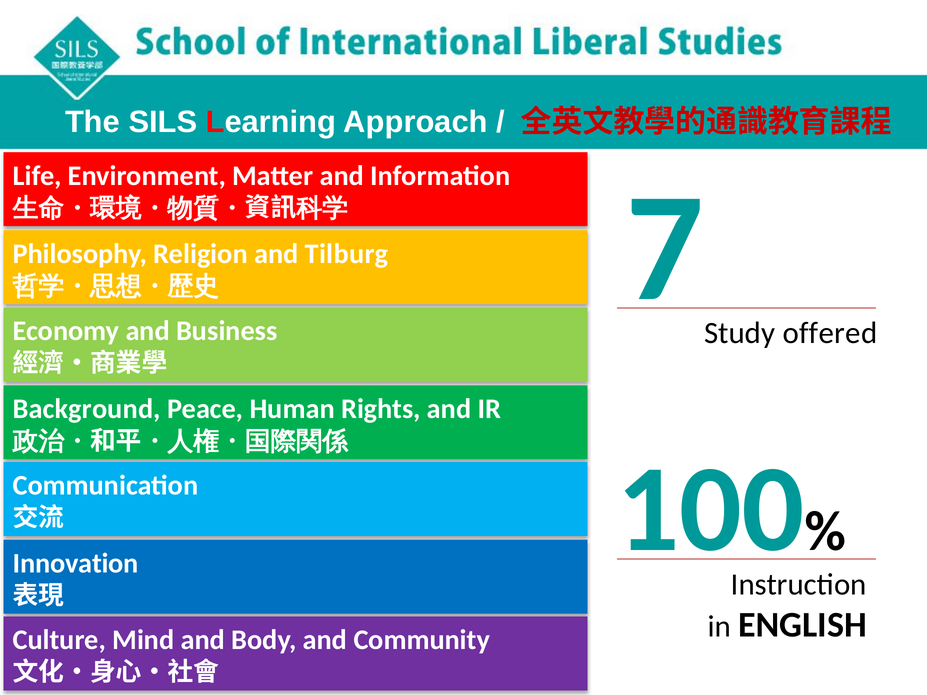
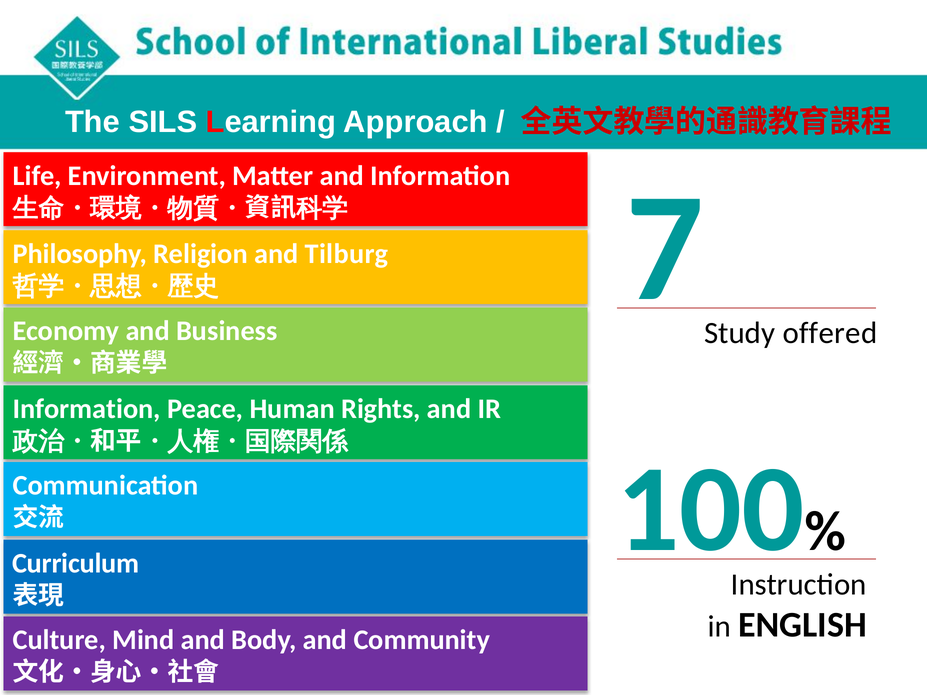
Background: Background -> Information (87, 409)
Innovation: Innovation -> Curriculum (76, 563)
